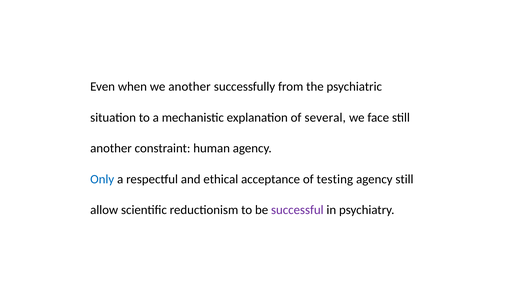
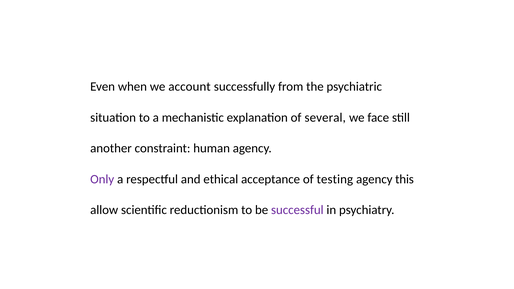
we another: another -> account (190, 87)
Only colour: blue -> purple (102, 179)
agency still: still -> this (405, 179)
